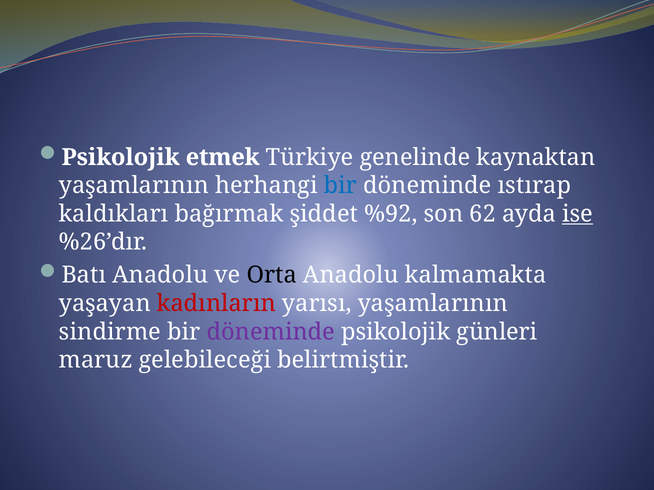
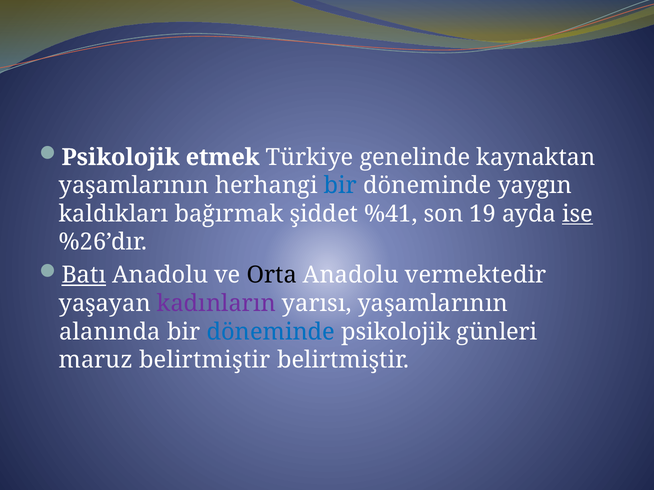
ıstırap: ıstırap -> yaygın (535, 186)
%92: %92 -> %41 (391, 214)
62: 62 -> 19 (483, 214)
Batı underline: none -> present (84, 275)
kalmamakta: kalmamakta -> vermektedir (476, 275)
kadınların colour: red -> purple (216, 304)
sindirme: sindirme -> alanında (110, 332)
döneminde colour: purple -> blue (271, 332)
maruz gelebileceği: gelebileceği -> belirtmiştir (205, 360)
